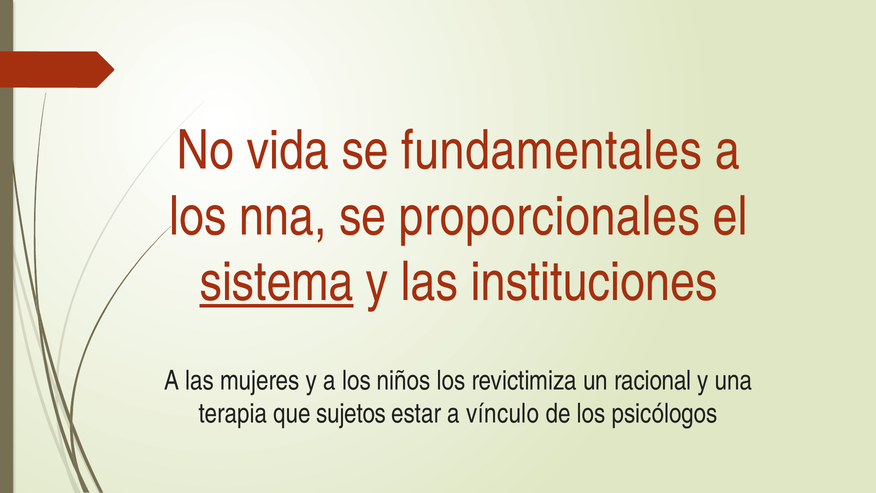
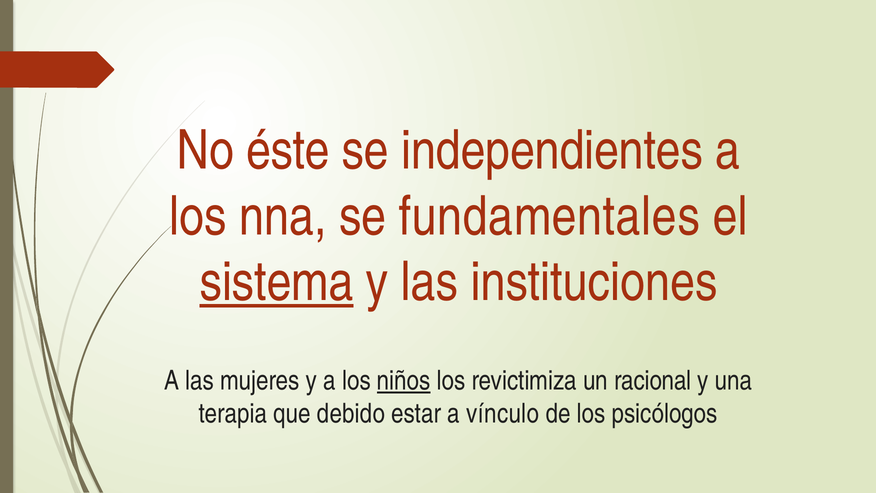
vida: vida -> éste (288, 151)
fundamentales: fundamentales -> independientes (552, 151)
proporcionales: proporcionales -> fundamentales (549, 216)
niños underline: none -> present (404, 380)
sujetos: sujetos -> debido (351, 413)
